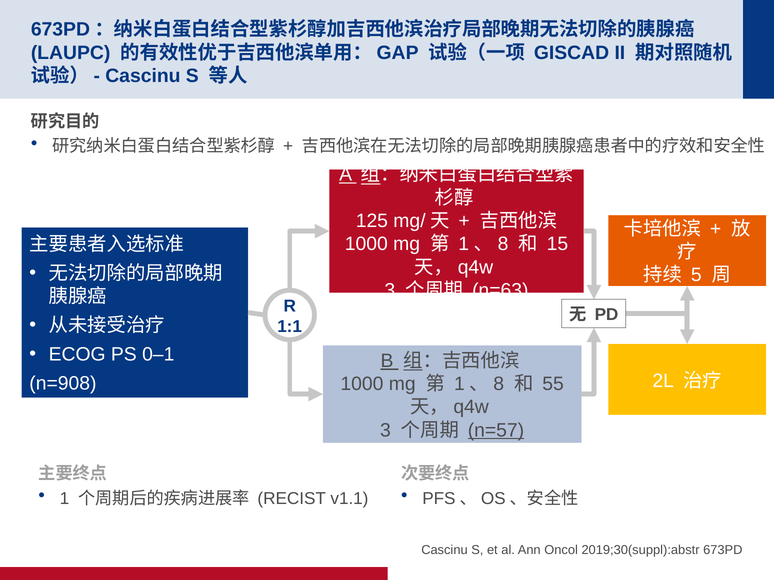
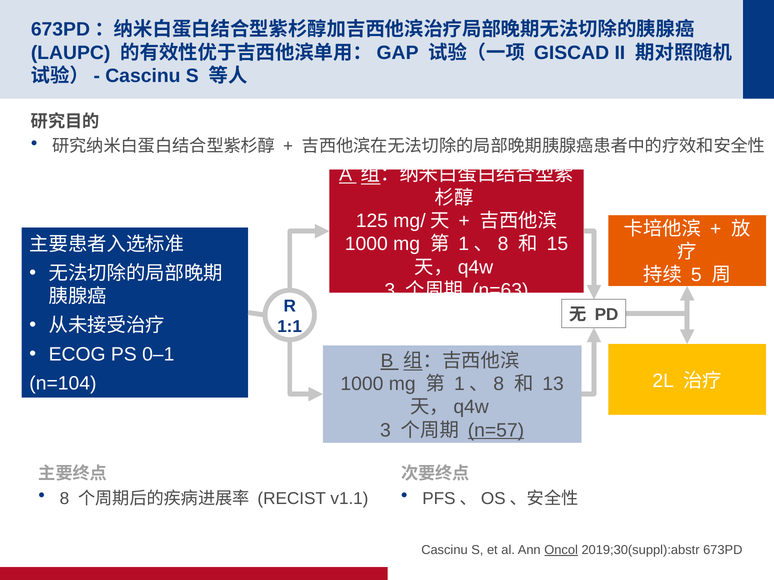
n=908: n=908 -> n=104 (63, 384)
55: 55 -> 13 (553, 384)
1: 1 -> 8 (65, 499)
Oncol underline: none -> present (561, 550)
